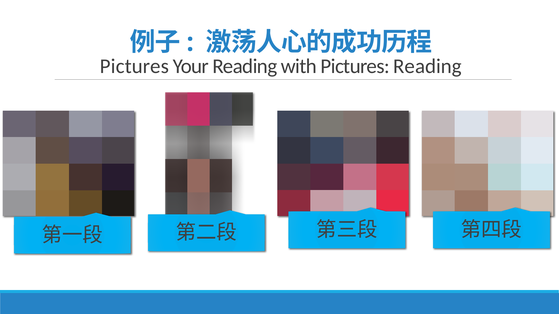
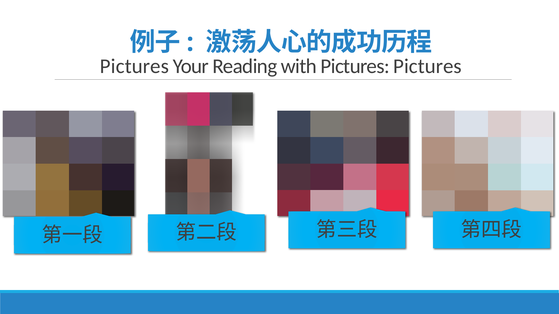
Pictures Reading: Reading -> Pictures (428, 66)
